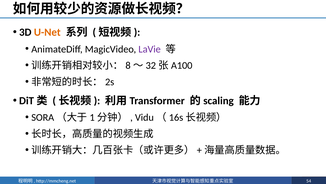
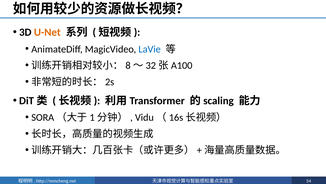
LaVie colour: purple -> blue (150, 49)
